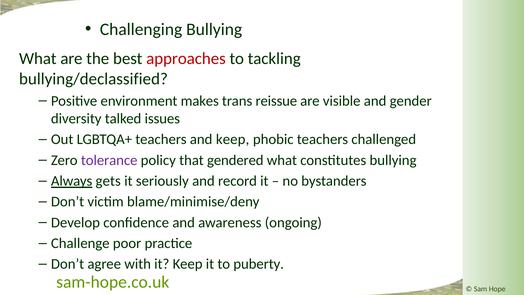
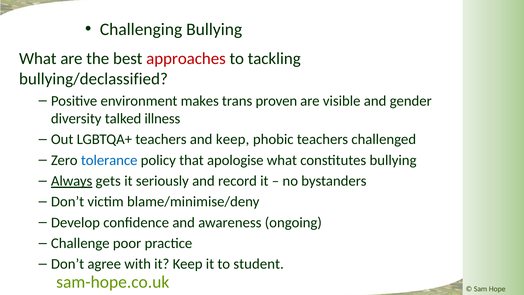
reissue: reissue -> proven (276, 101)
issues: issues -> illness (162, 118)
tolerance colour: purple -> blue (109, 160)
gendered: gendered -> apologise (235, 160)
puberty: puberty -> student (259, 264)
